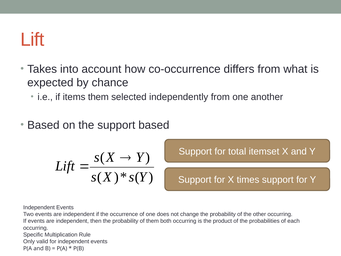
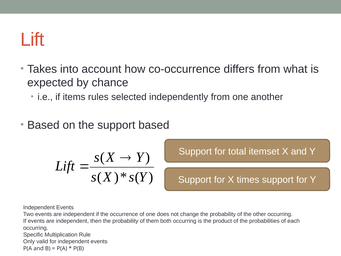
items them: them -> rules (98, 97)
